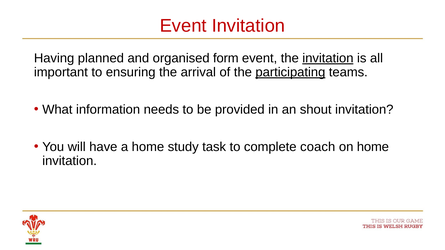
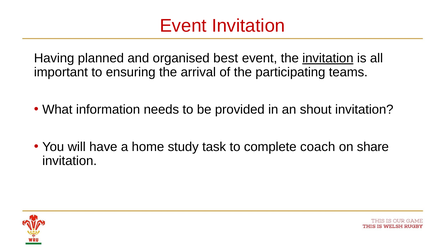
form: form -> best (226, 58)
participating underline: present -> none (290, 72)
on home: home -> share (373, 147)
